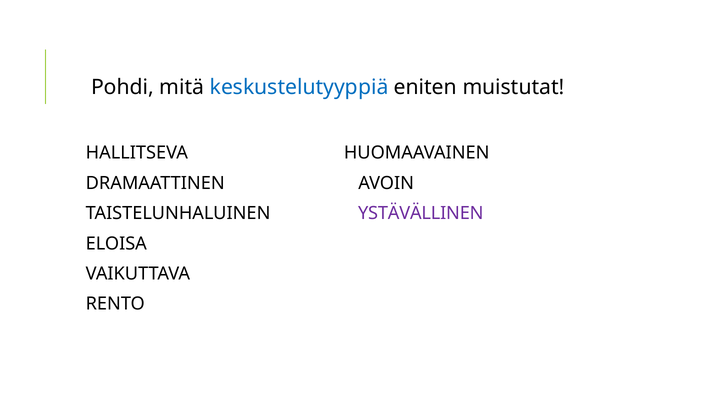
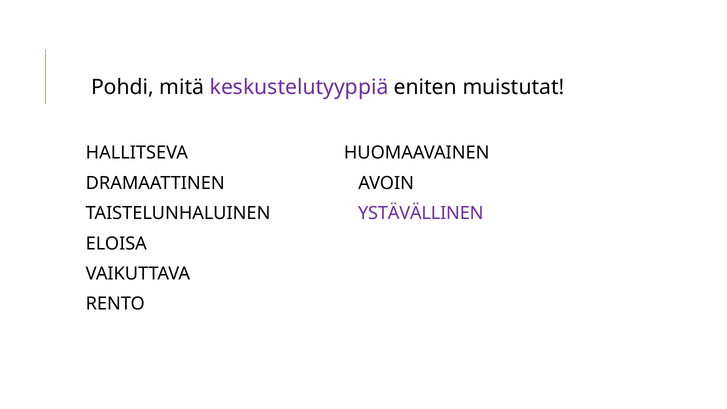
keskustelutyyppiä colour: blue -> purple (299, 87)
